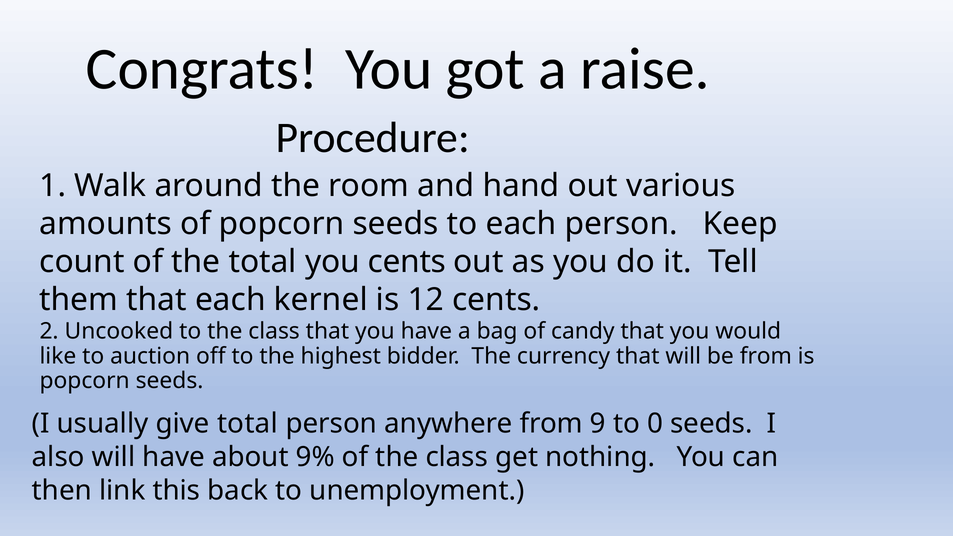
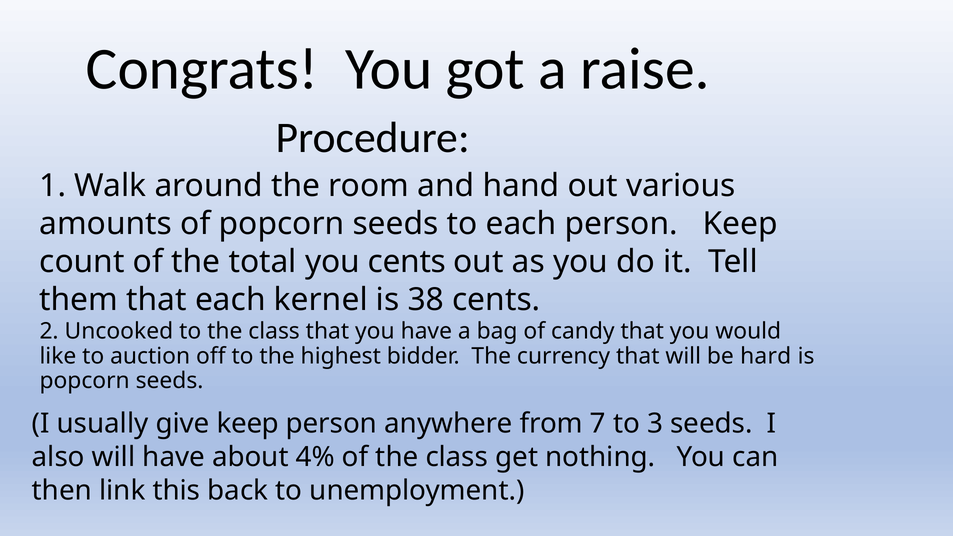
12: 12 -> 38 (426, 300)
be from: from -> hard (766, 356)
give total: total -> keep (248, 424)
9: 9 -> 7 (598, 424)
0: 0 -> 3 (655, 424)
9%: 9% -> 4% (315, 457)
